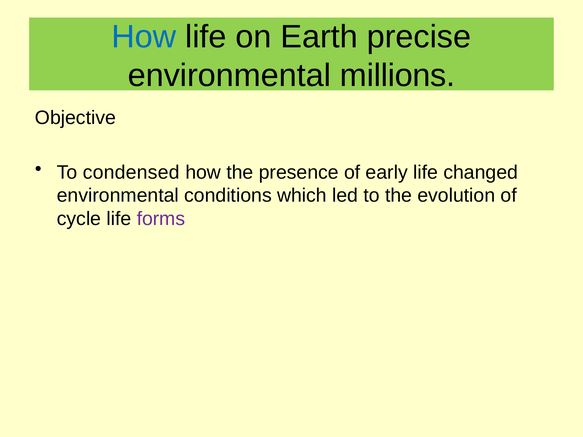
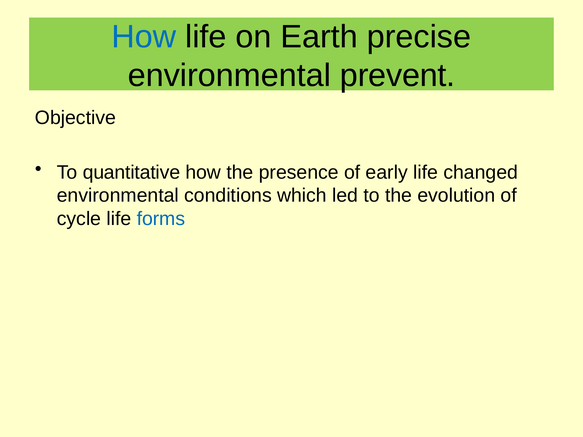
millions: millions -> prevent (398, 76)
condensed: condensed -> quantitative (131, 172)
forms colour: purple -> blue (161, 219)
